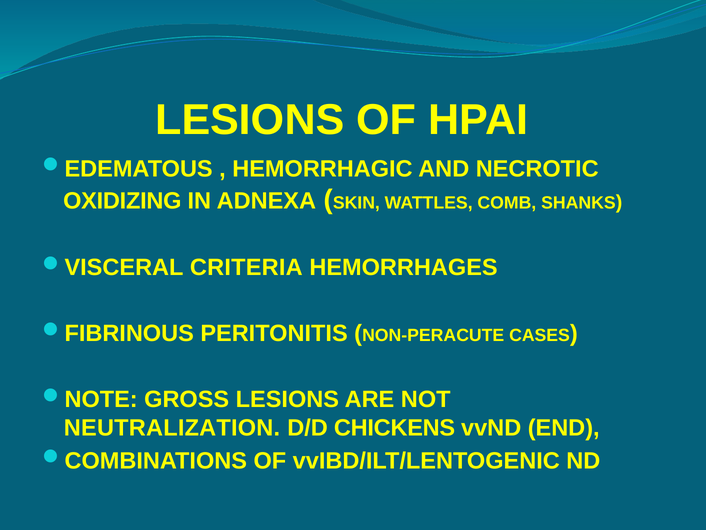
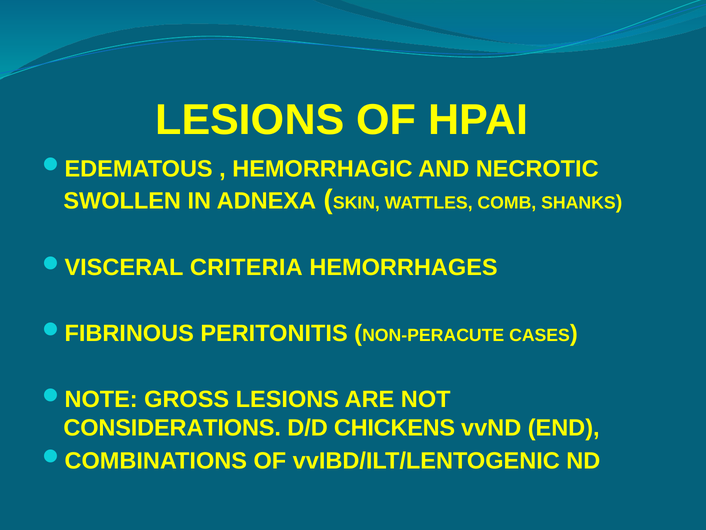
OXIDIZING: OXIDIZING -> SWOLLEN (122, 201)
NEUTRALIZATION: NEUTRALIZATION -> CONSIDERATIONS (172, 427)
